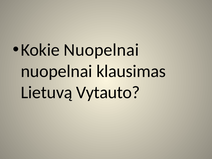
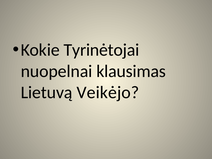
Kokie Nuopelnai: Nuopelnai -> Tyrinėtojai (101, 50)
Vytauto: Vytauto -> Veikėjo (108, 92)
